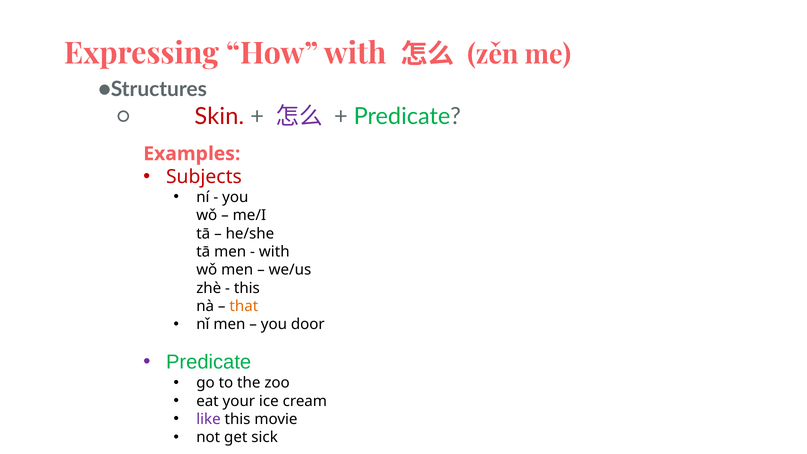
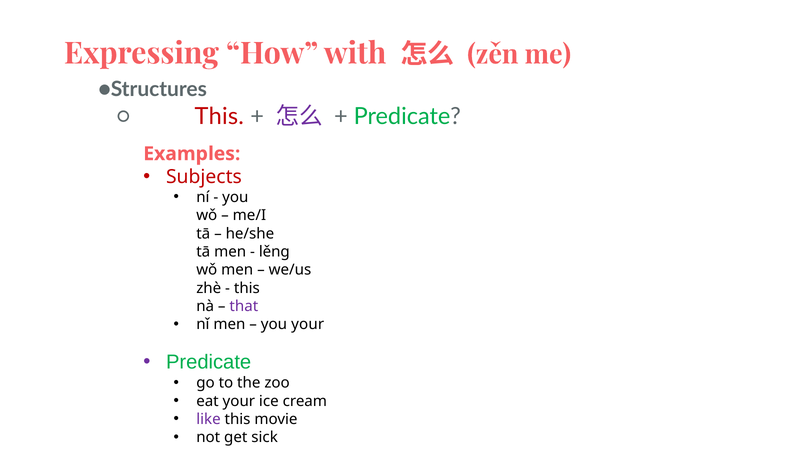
Skin: Skin -> This (219, 117)
with: with -> lěng (274, 252)
that colour: orange -> purple (244, 306)
you door: door -> your (308, 324)
